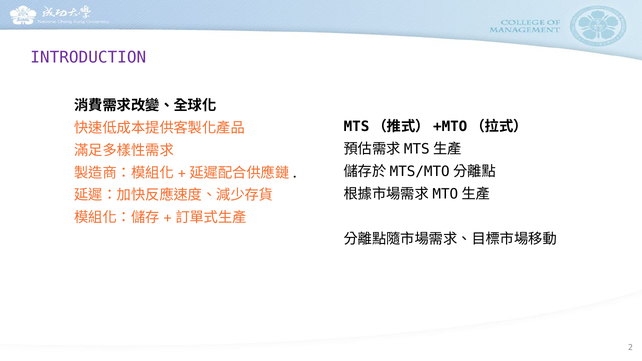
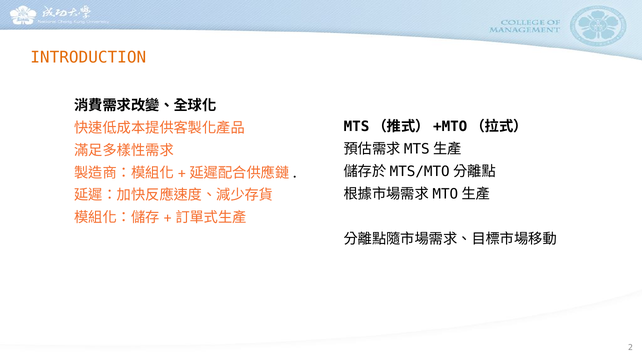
INTRODUCTION colour: purple -> orange (88, 58)
